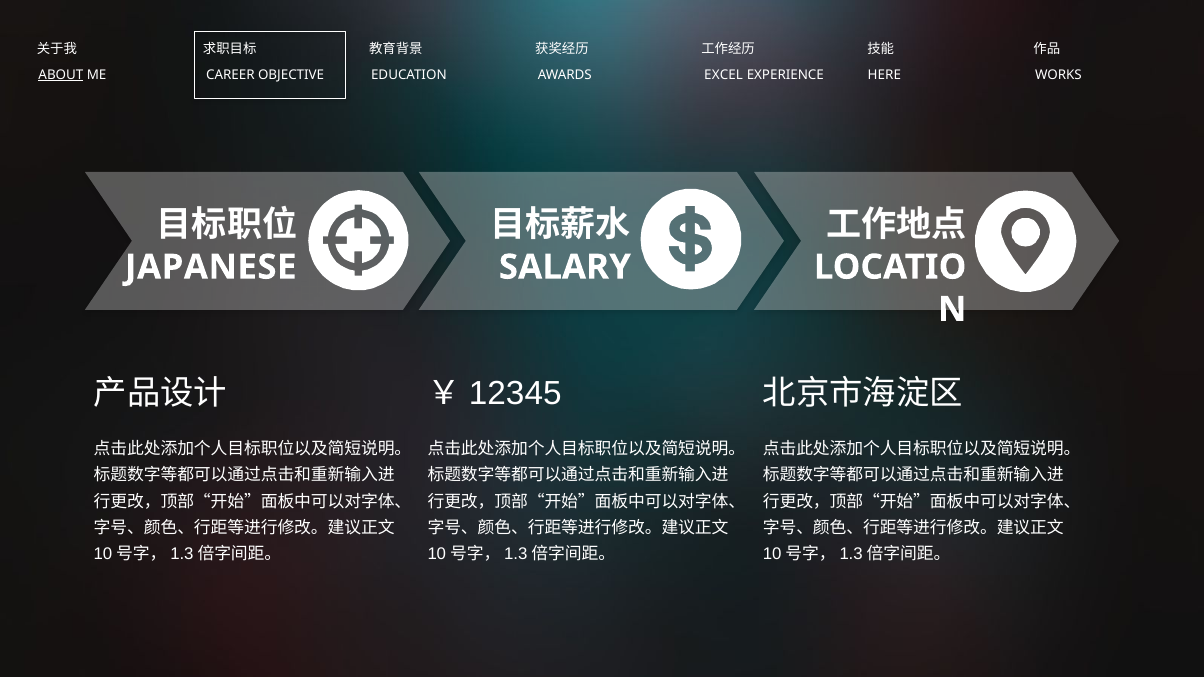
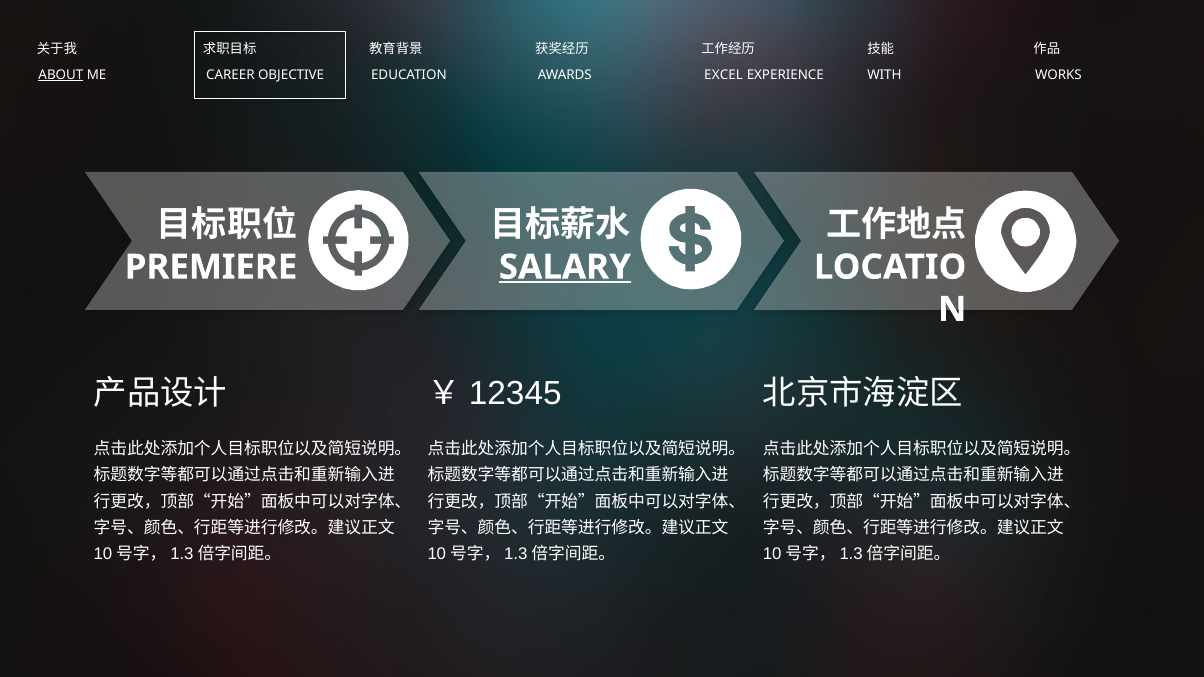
HERE: HERE -> WITH (884, 75)
JAPANESE: JAPANESE -> PREMIERE (211, 267)
SALARY underline: none -> present (565, 267)
